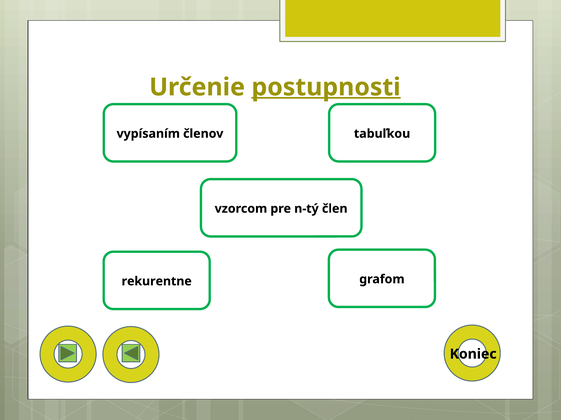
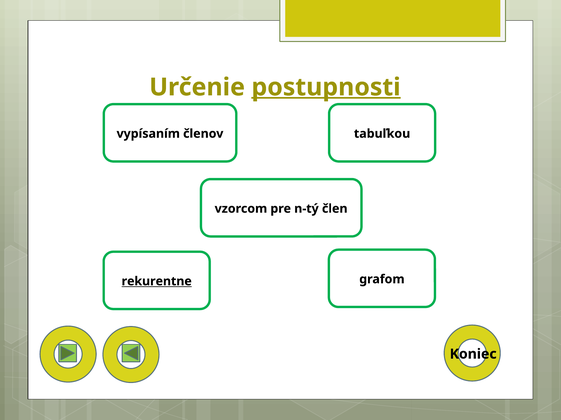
rekurentne underline: none -> present (157, 282)
